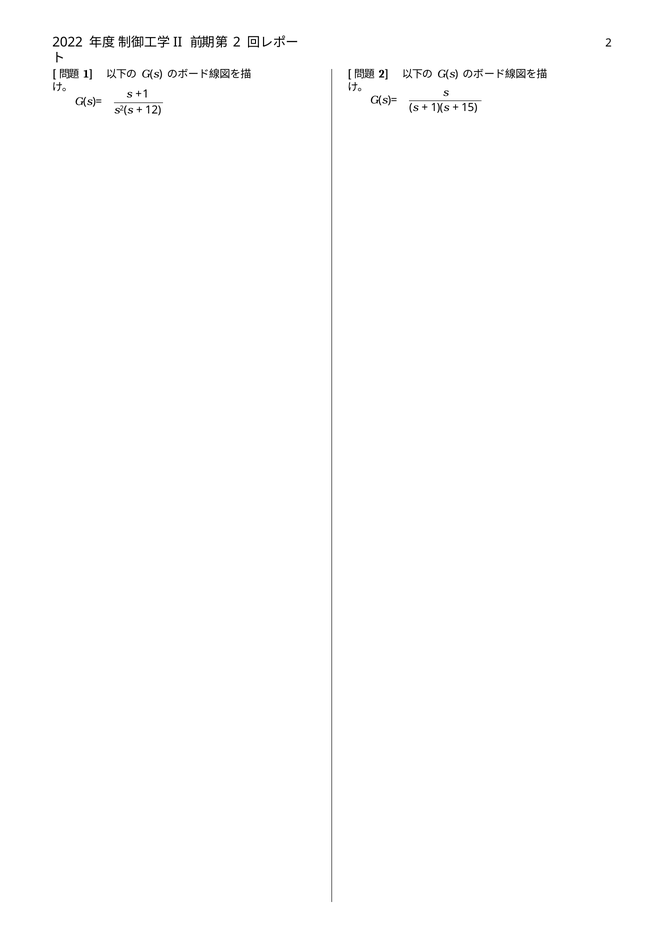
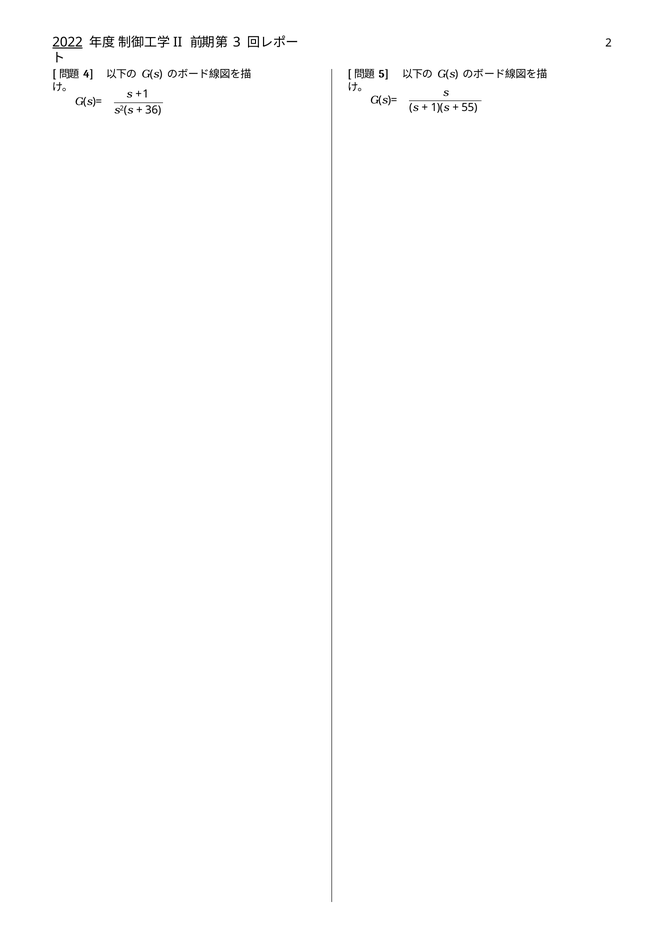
2022 underline: none -> present (68, 42)
2: 2 -> 3 (237, 42)
1: 1 -> 4 (88, 74)
2: 2 -> 5 (384, 74)
15: 15 -> 55 (469, 108)
12: 12 -> 36 (153, 110)
